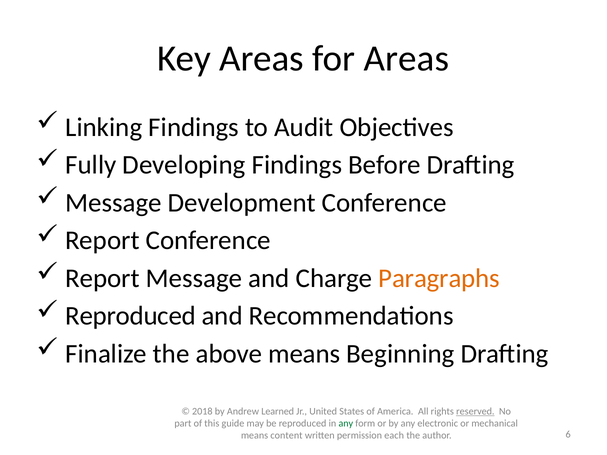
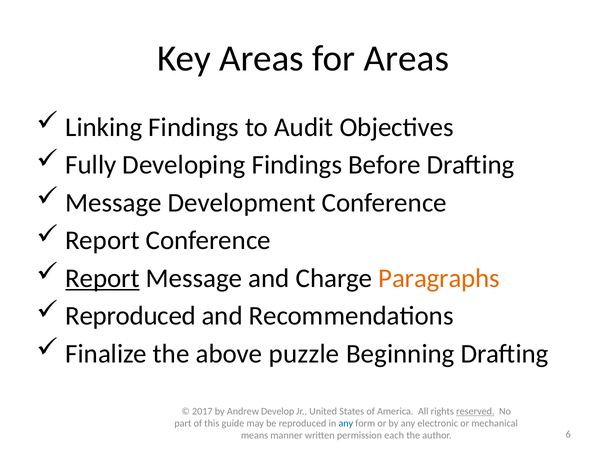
Report underline: none -> present (102, 278)
above means: means -> puzzle (304, 354)
2018: 2018 -> 2017 (202, 411)
Learned: Learned -> Develop (278, 411)
any colour: green -> blue (346, 424)
content: content -> manner (287, 436)
